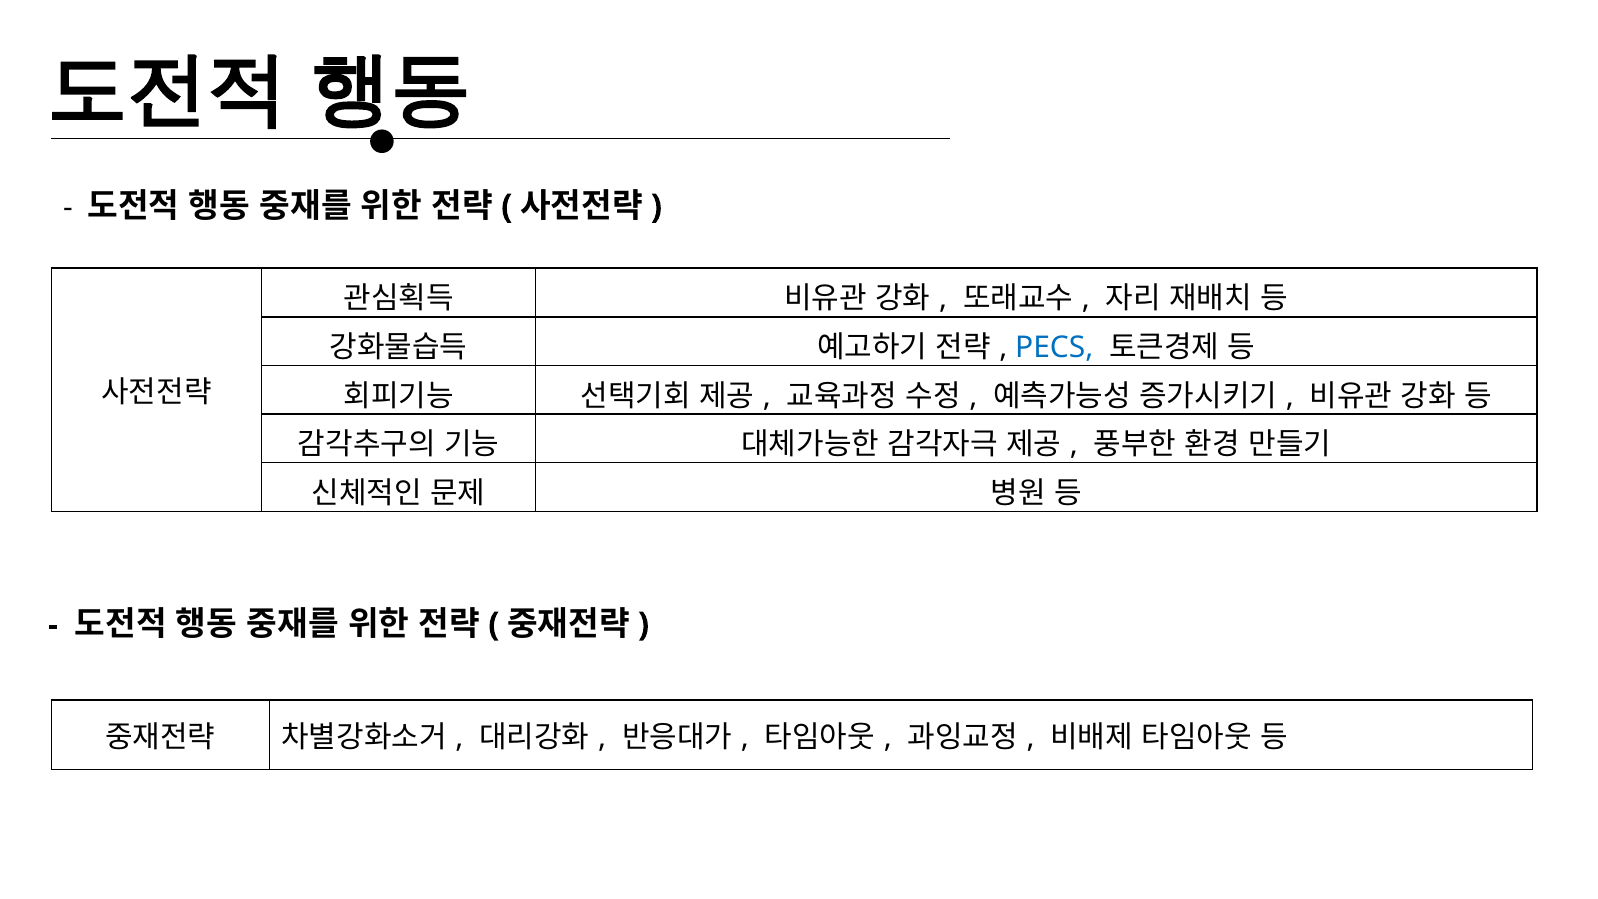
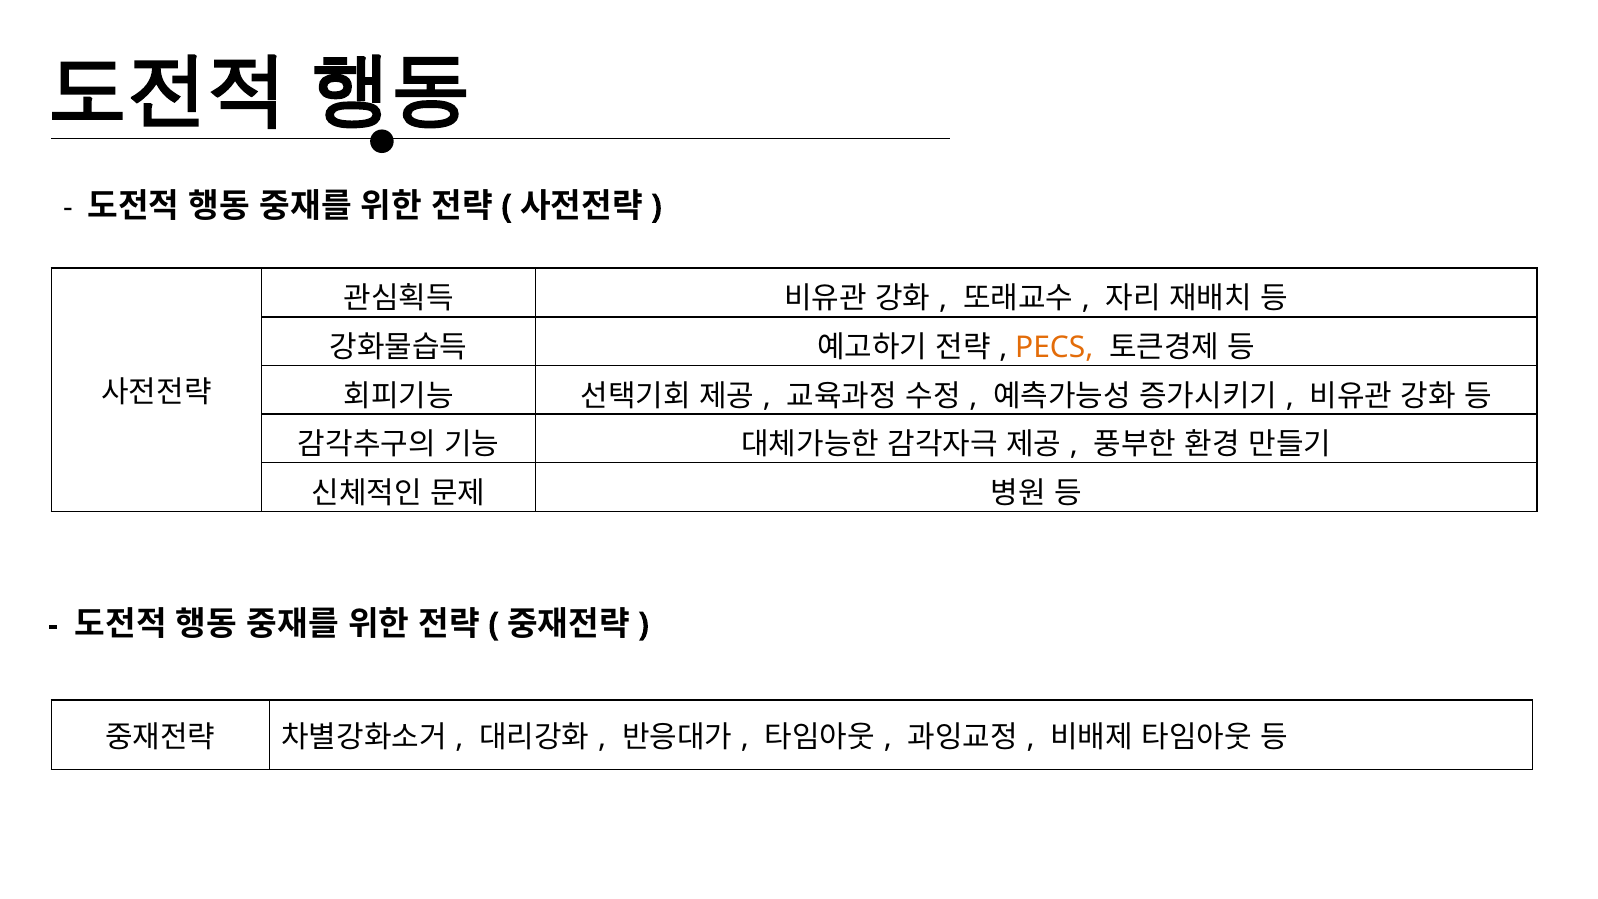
PECS colour: blue -> orange (1054, 348)
